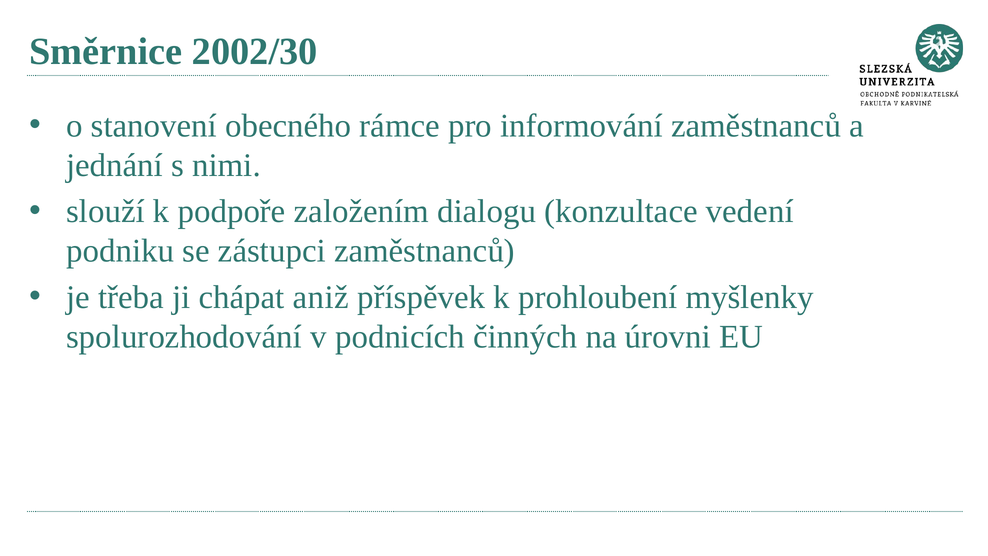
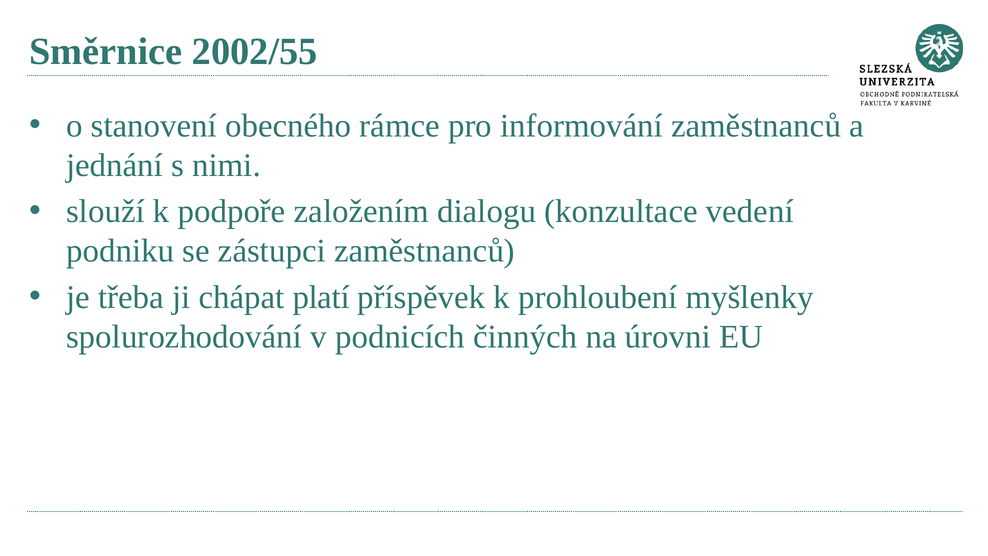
2002/30: 2002/30 -> 2002/55 (255, 52)
aniž: aniž -> platí (321, 297)
